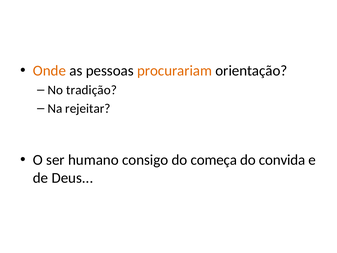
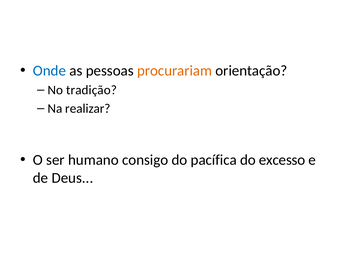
Onde colour: orange -> blue (49, 71)
rejeitar: rejeitar -> realizar (88, 108)
começa: começa -> pacífica (214, 160)
convida: convida -> excesso (282, 160)
